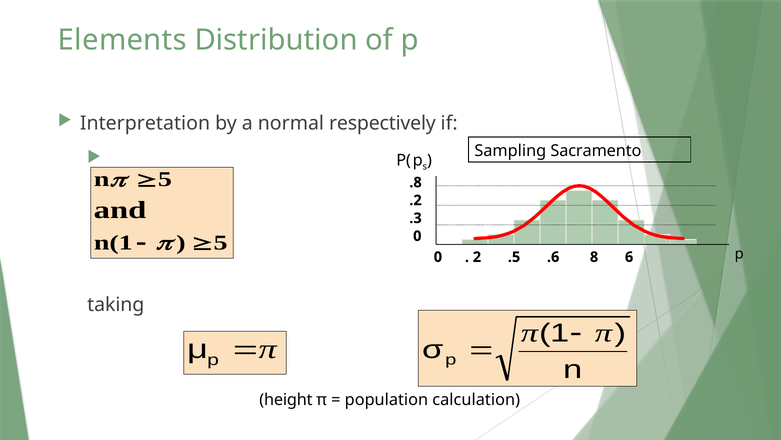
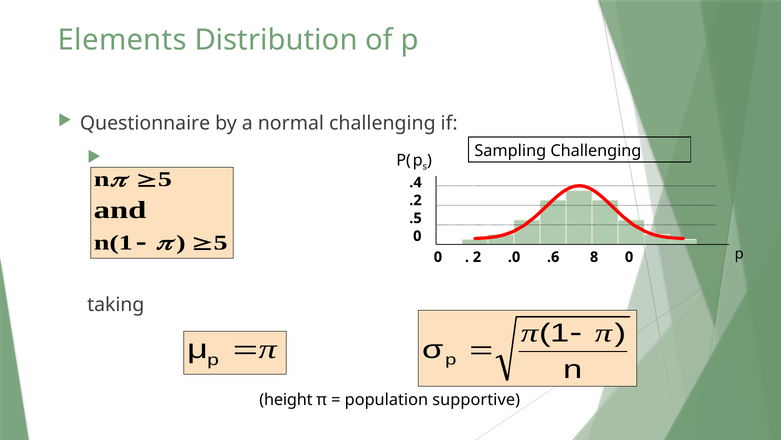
Interpretation: Interpretation -> Questionnaire (145, 123)
normal respectively: respectively -> challenging (382, 123)
Sampling Sacramento: Sacramento -> Challenging (596, 150)
.8: .8 -> .4 (416, 182)
.3: .3 -> .5 (416, 218)
.5: .5 -> .0 (514, 257)
8 6: 6 -> 0 (629, 257)
calculation: calculation -> supportive (476, 399)
